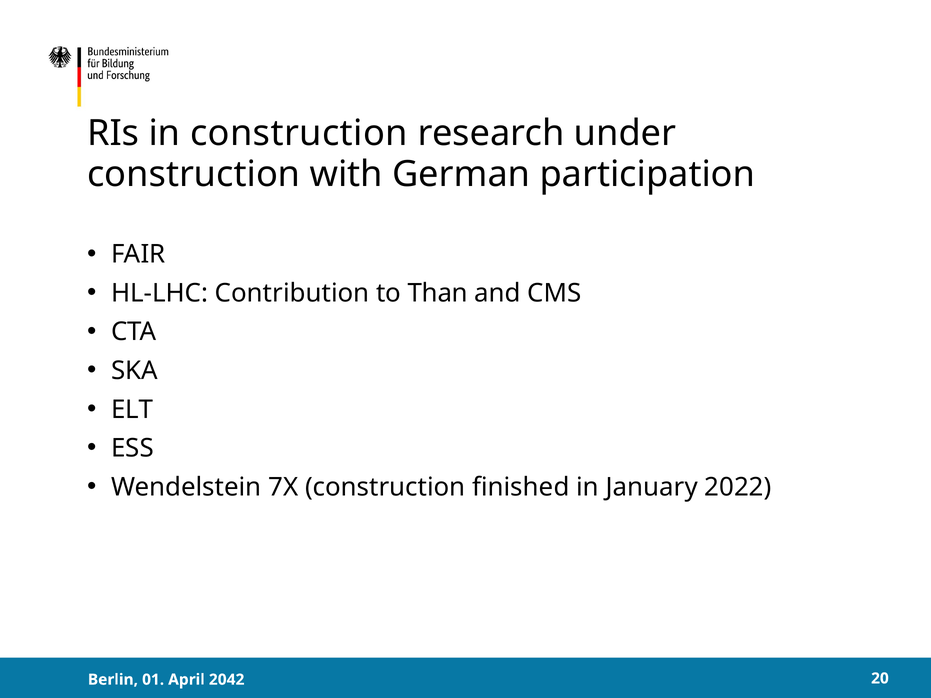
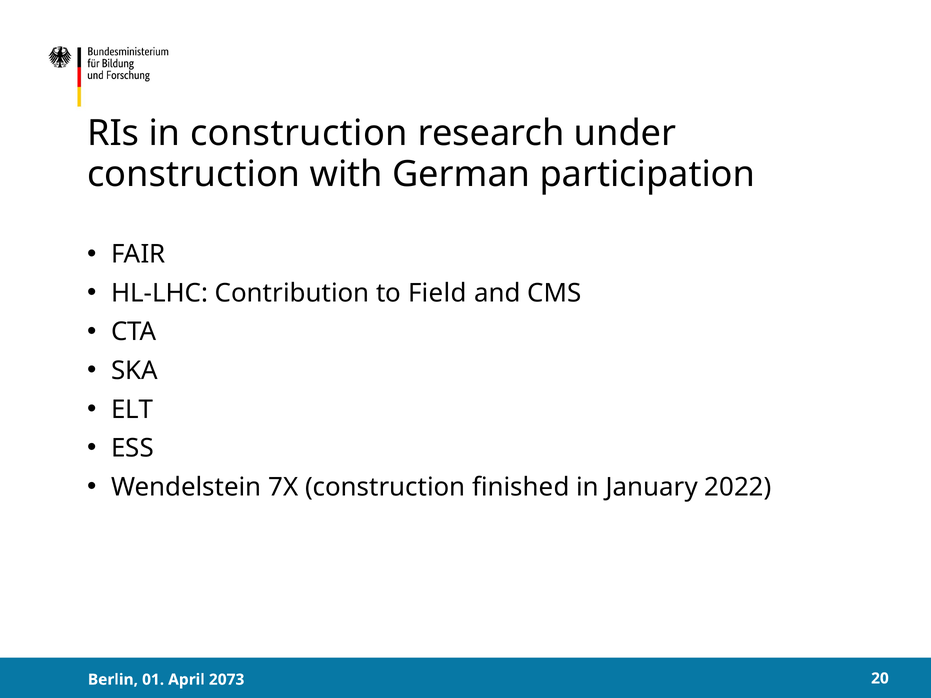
Than: Than -> Field (437, 293)
2042: 2042 -> 2073 (227, 680)
